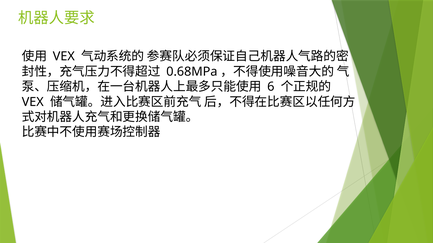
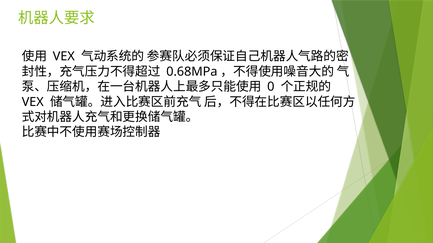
6: 6 -> 0 (271, 87)
